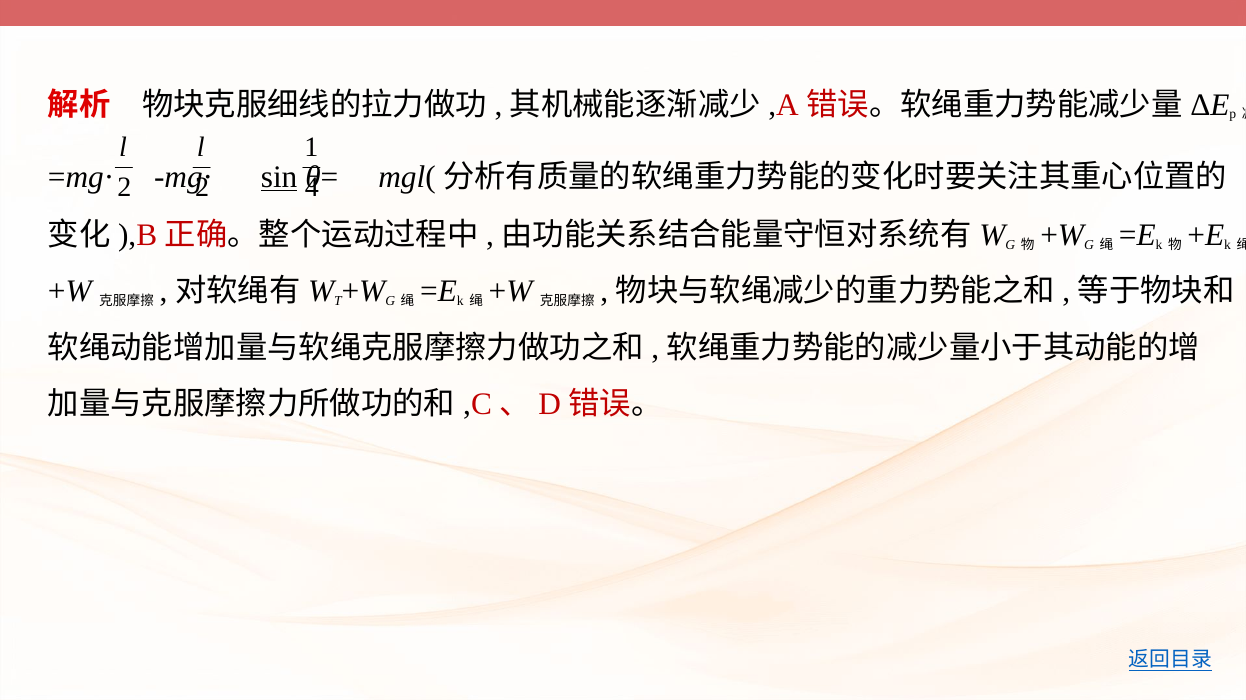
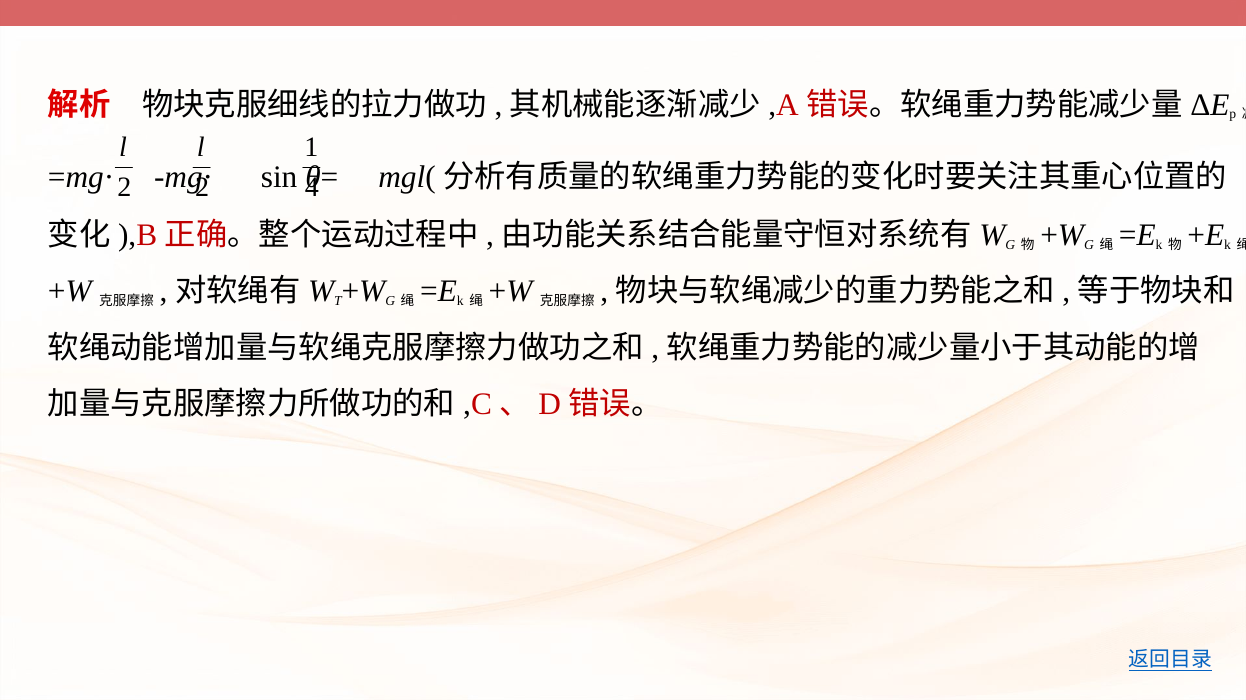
sin underline: present -> none (279, 177)
